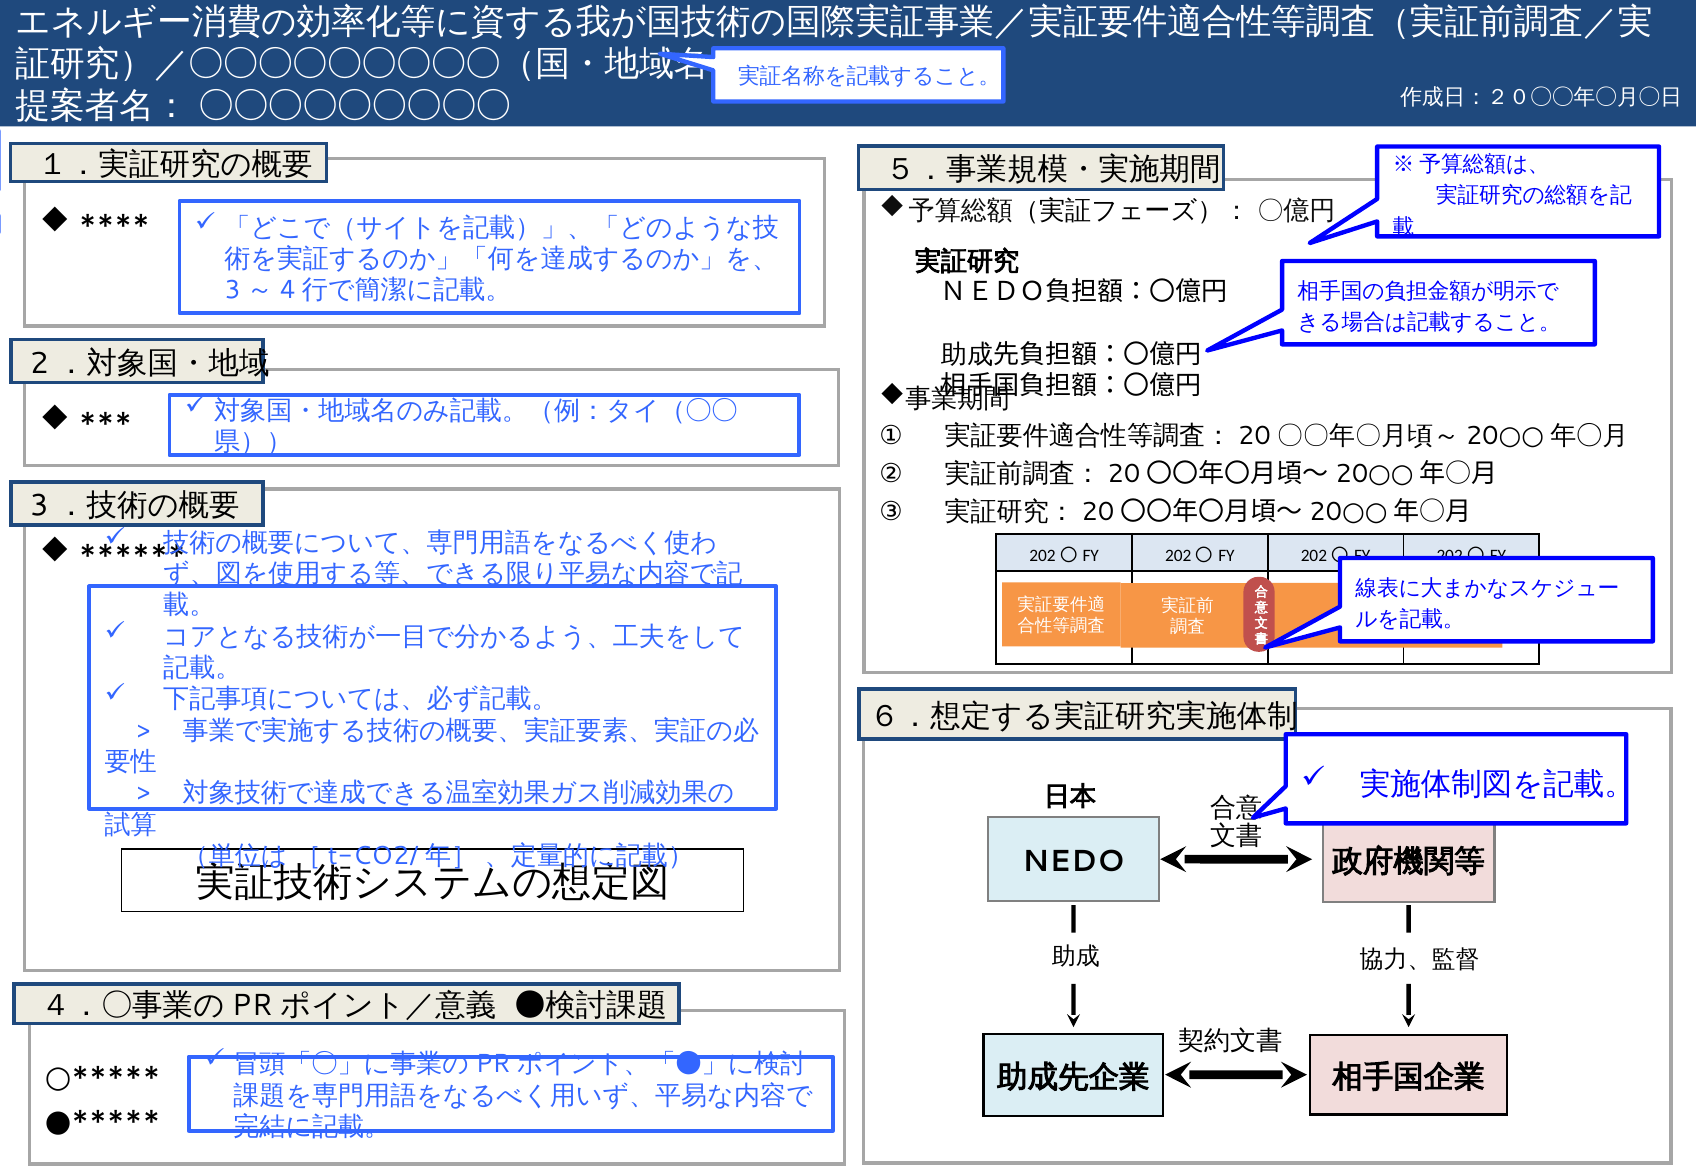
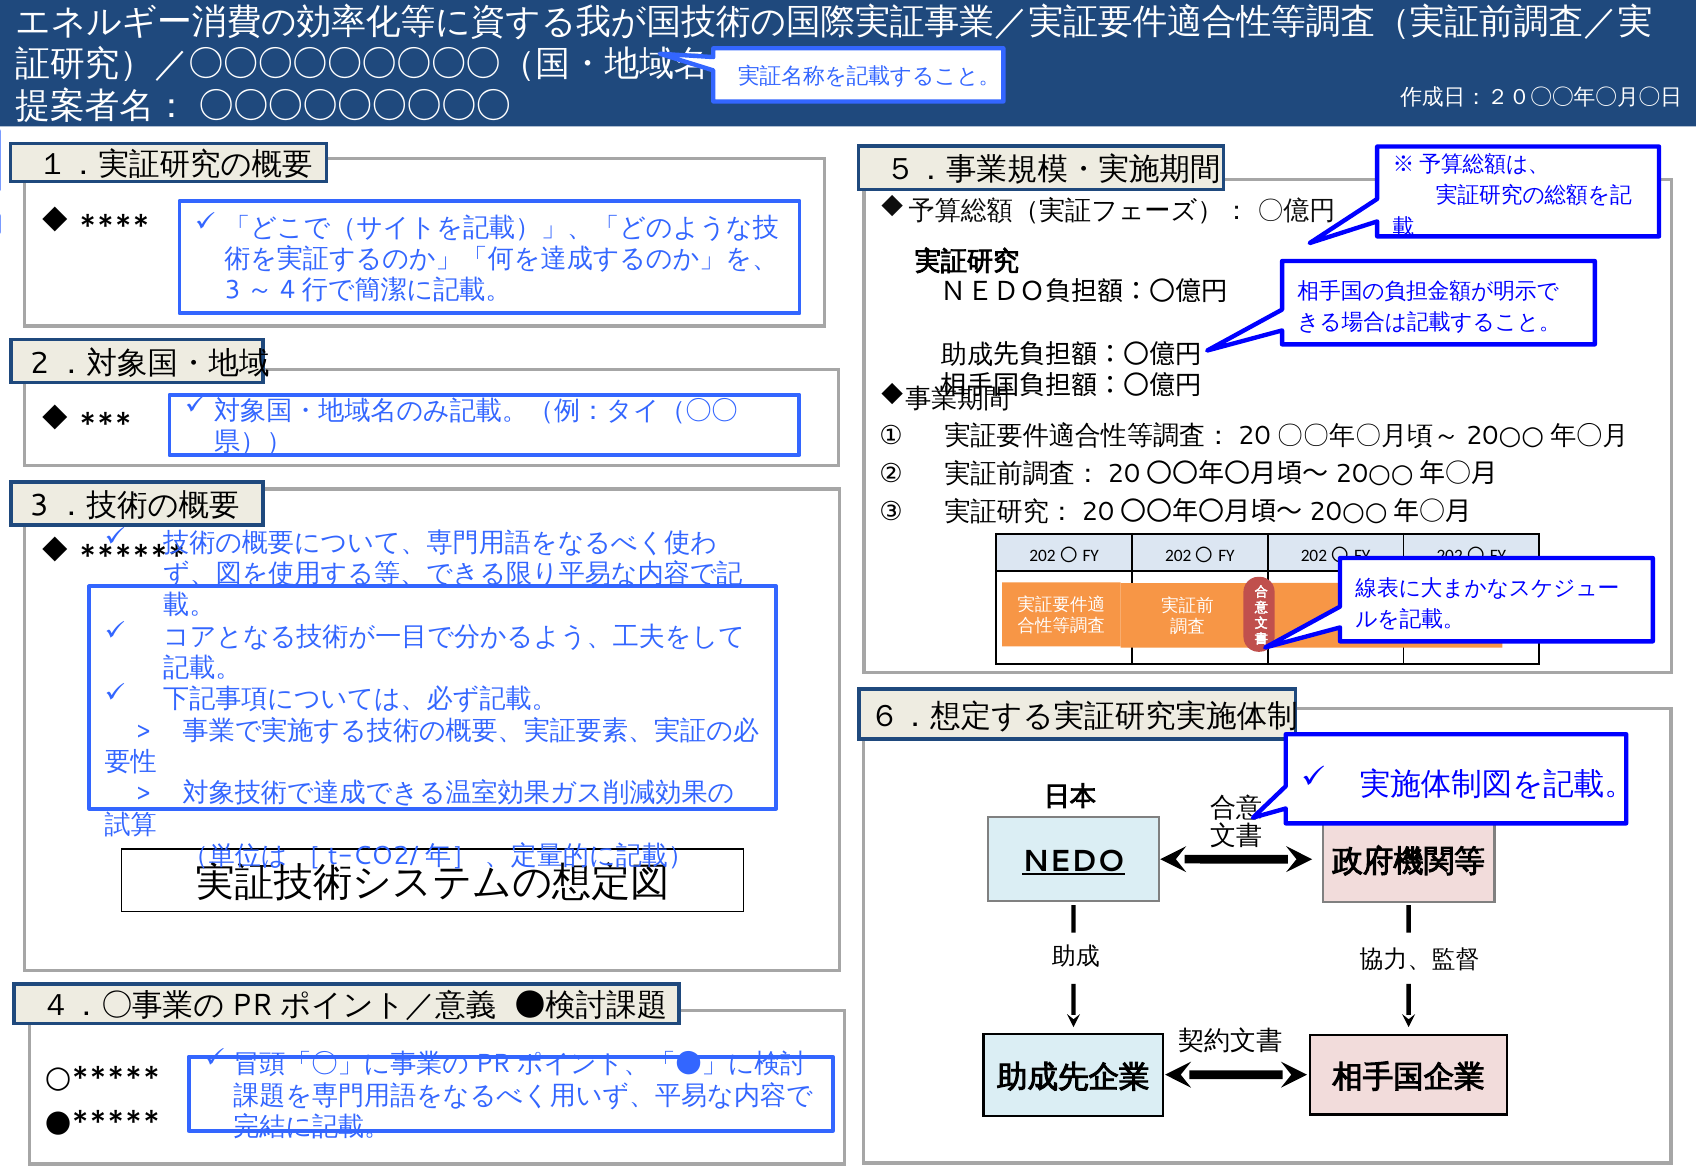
NEDO underline: none -> present (1073, 861)
